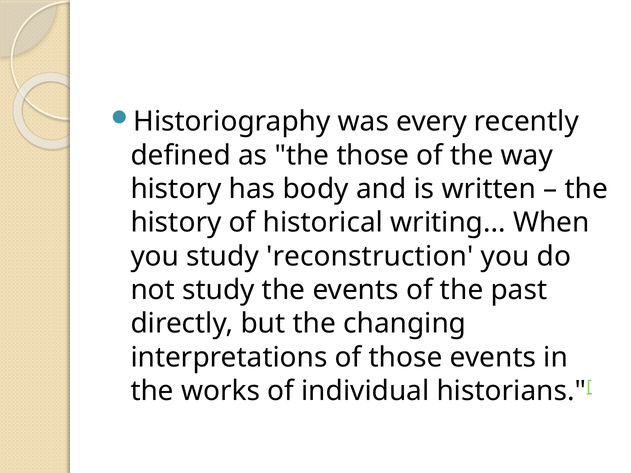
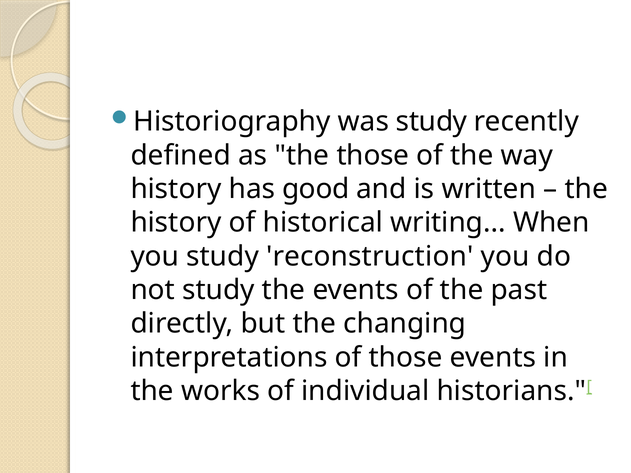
was every: every -> study (432, 122)
body: body -> good (316, 189)
